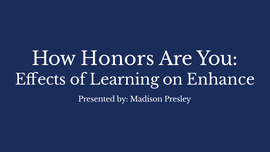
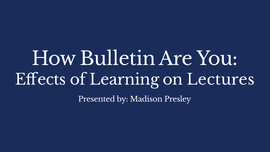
Honors: Honors -> Bulletin (118, 59)
Enhance: Enhance -> Lectures (221, 80)
